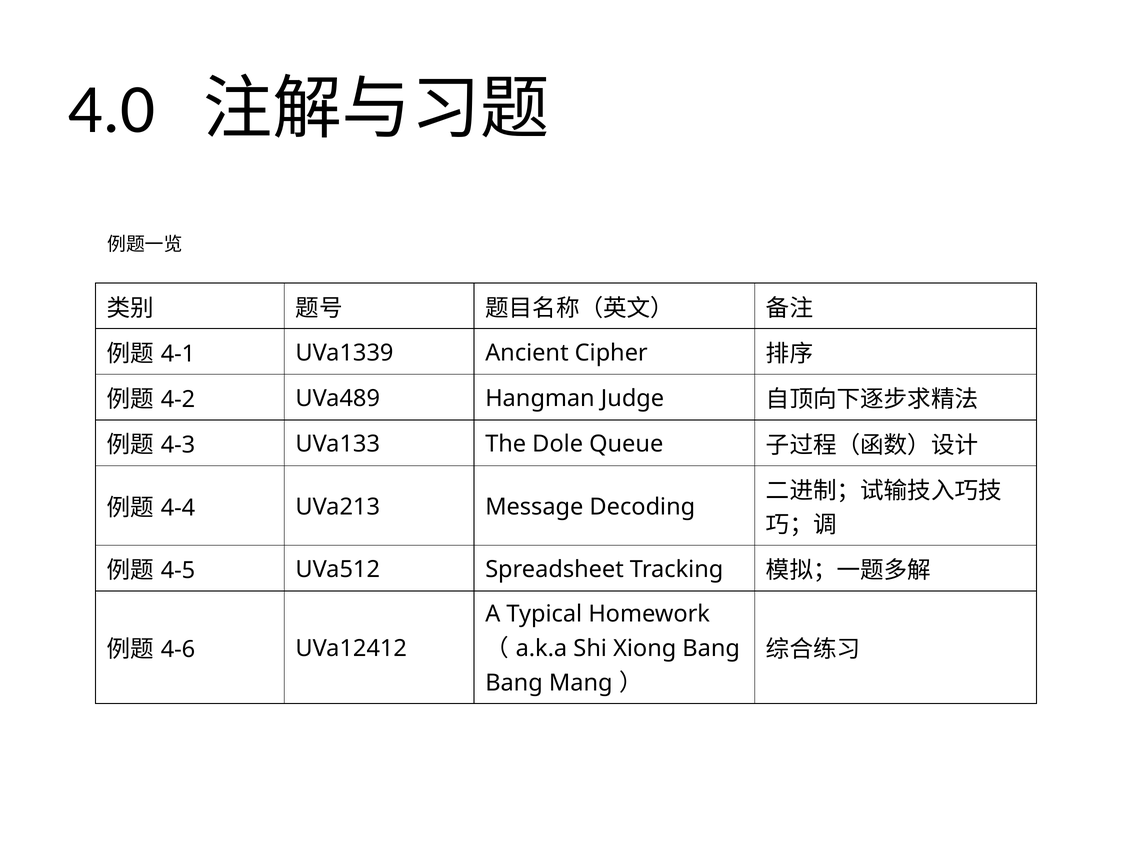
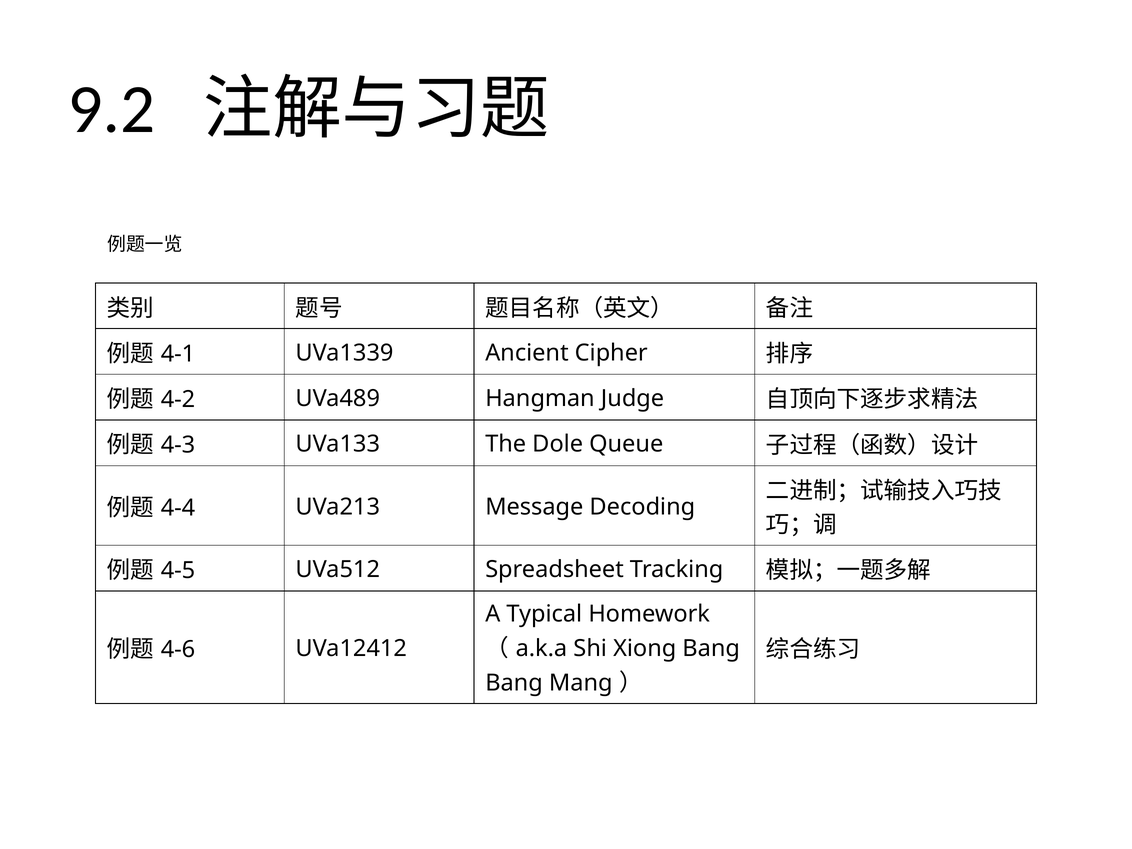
4.0: 4.0 -> 9.2 (112, 110)
